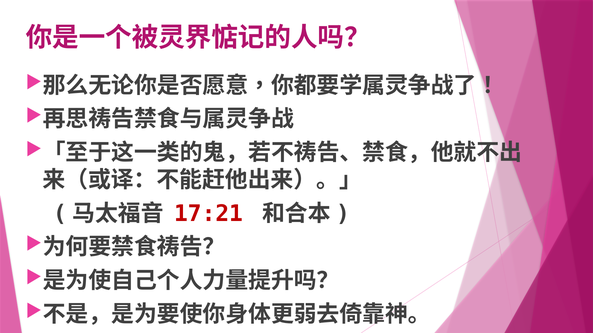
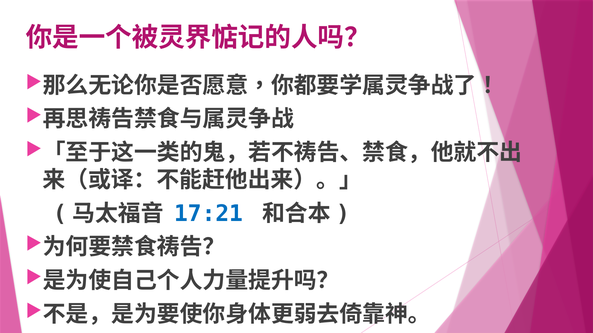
17:21 colour: red -> blue (209, 214)
